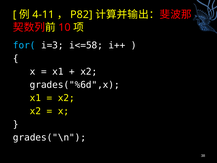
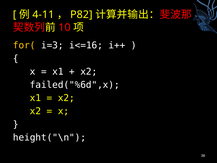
for( colour: light blue -> yellow (24, 45)
i<=58: i<=58 -> i<=16 (86, 45)
grades("%6d",x: grades("%6d",x -> failed("%6d",x (75, 85)
grades("\n: grades("\n -> height("\n (50, 137)
